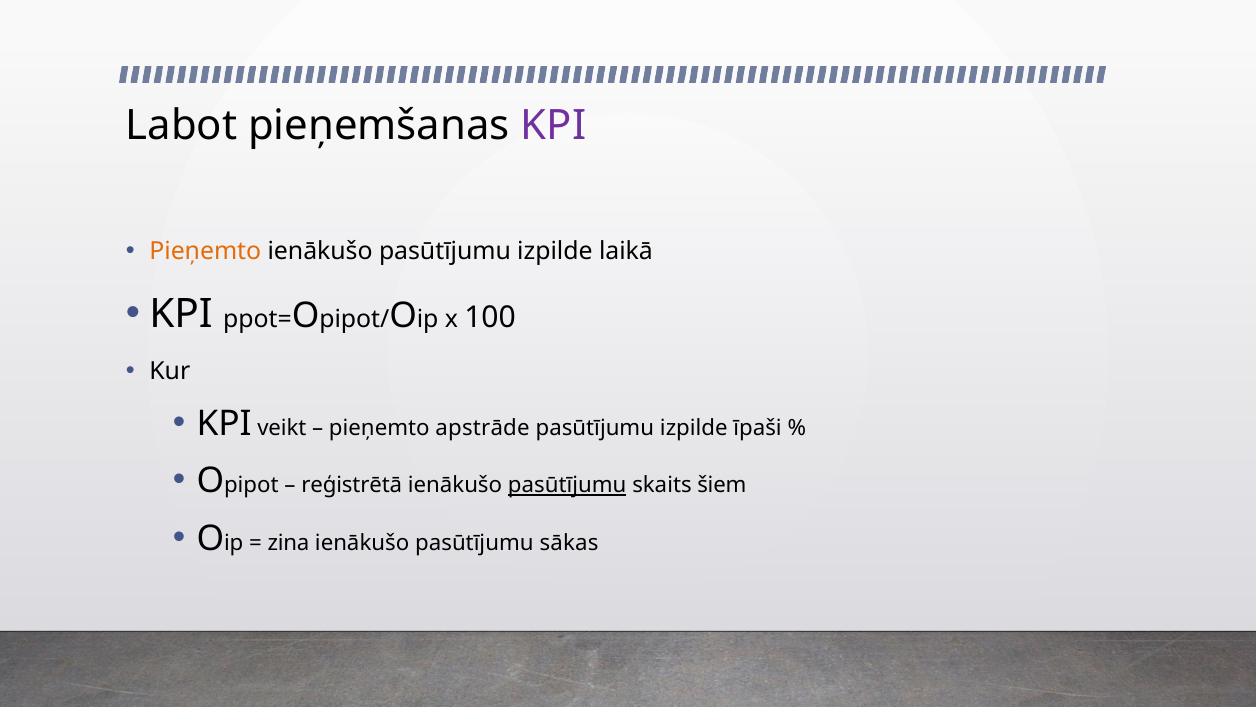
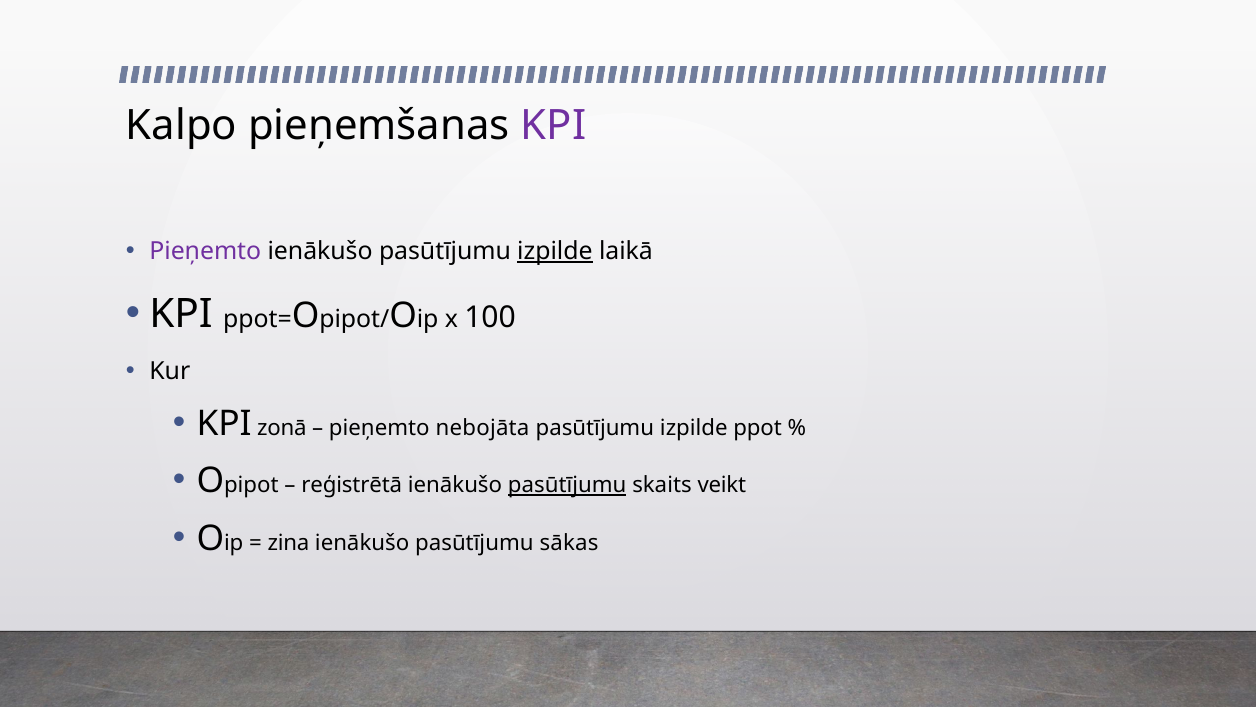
Labot: Labot -> Kalpo (182, 125)
Pieņemto colour: orange -> purple (205, 251)
izpilde underline: none -> present (555, 251)
veikt: veikt -> zonā (282, 428)
apstrāde: apstrāde -> nebojāta (483, 428)
īpaši: īpaši -> ppot (758, 428)
šiem: šiem -> veikt (722, 485)
